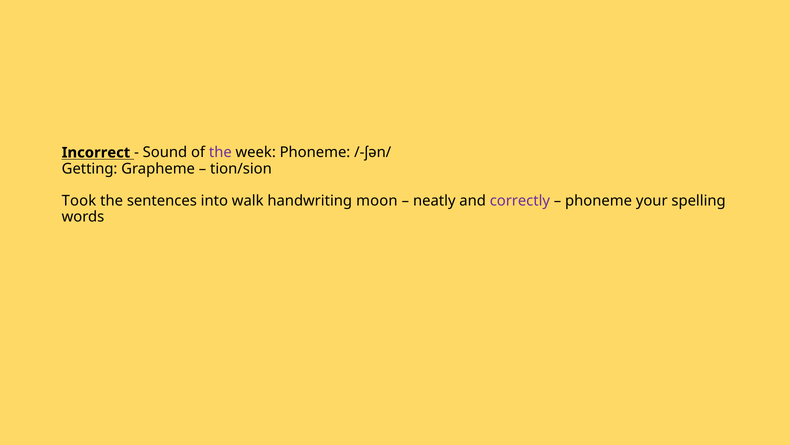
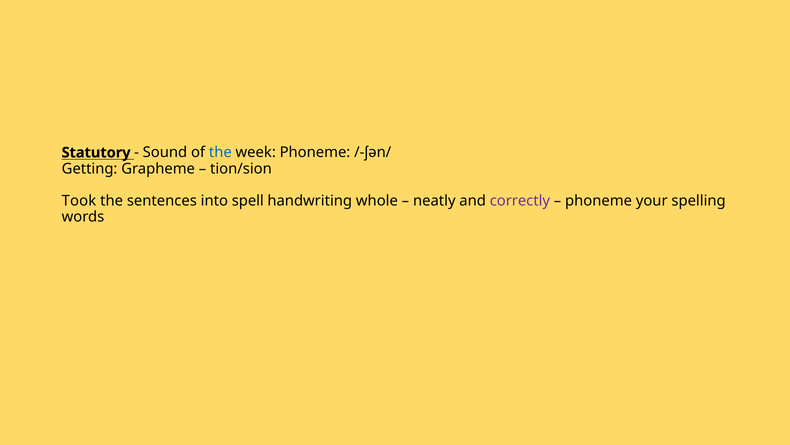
Incorrect: Incorrect -> Statutory (96, 152)
the colour: purple -> blue (220, 152)
walk: walk -> spell (248, 200)
moon: moon -> whole (377, 200)
